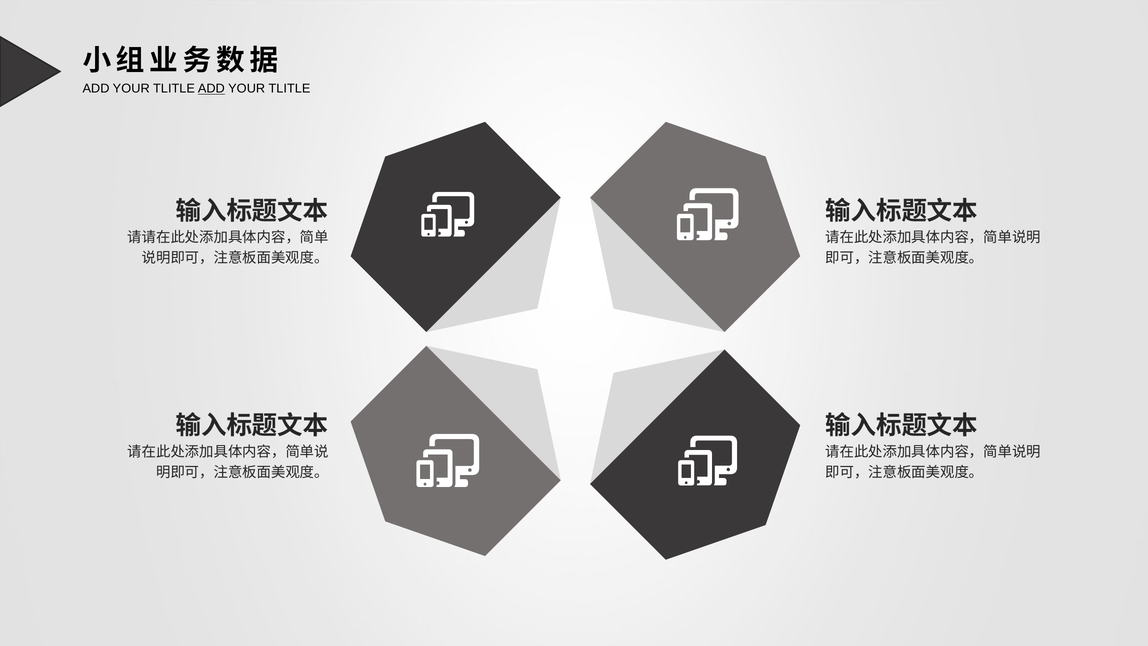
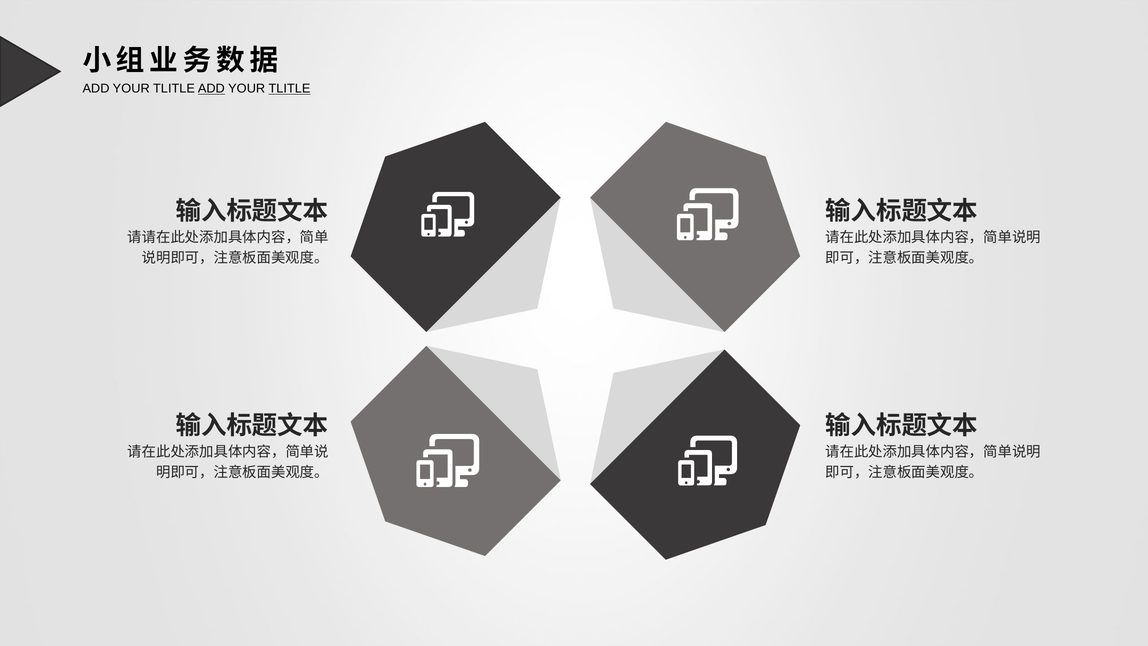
TLITLE underline: none -> present (289, 89)
